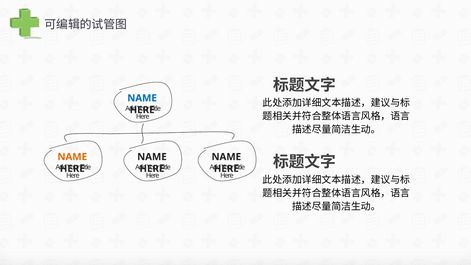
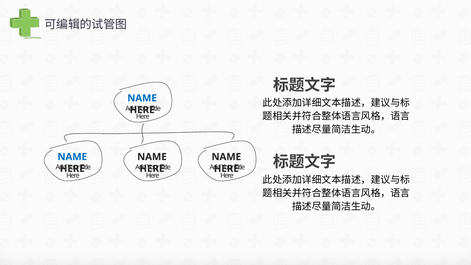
NAME colour: orange -> blue (72, 157)
